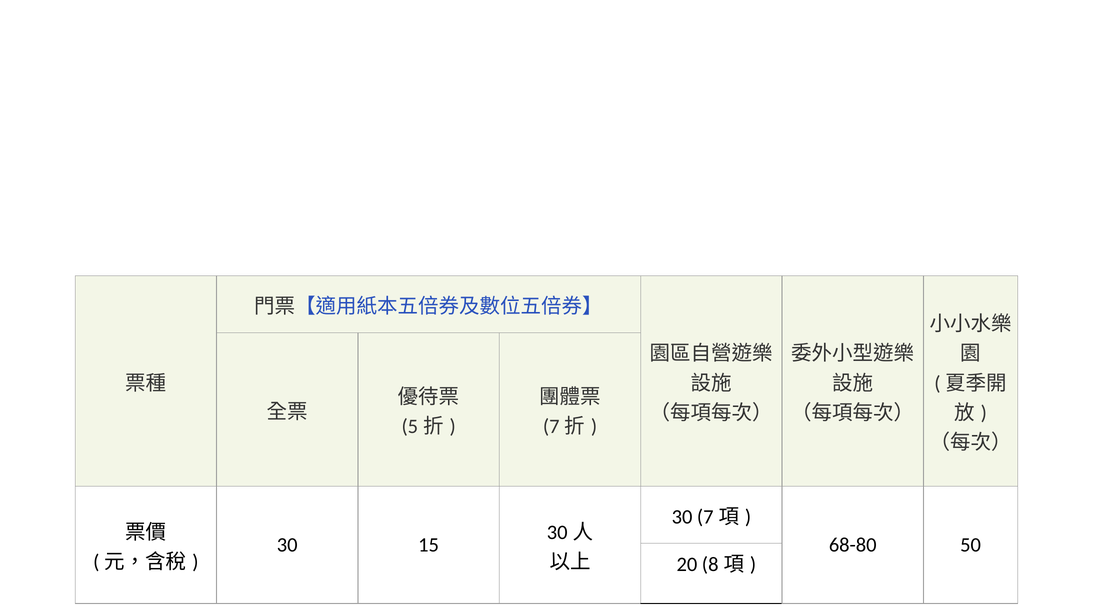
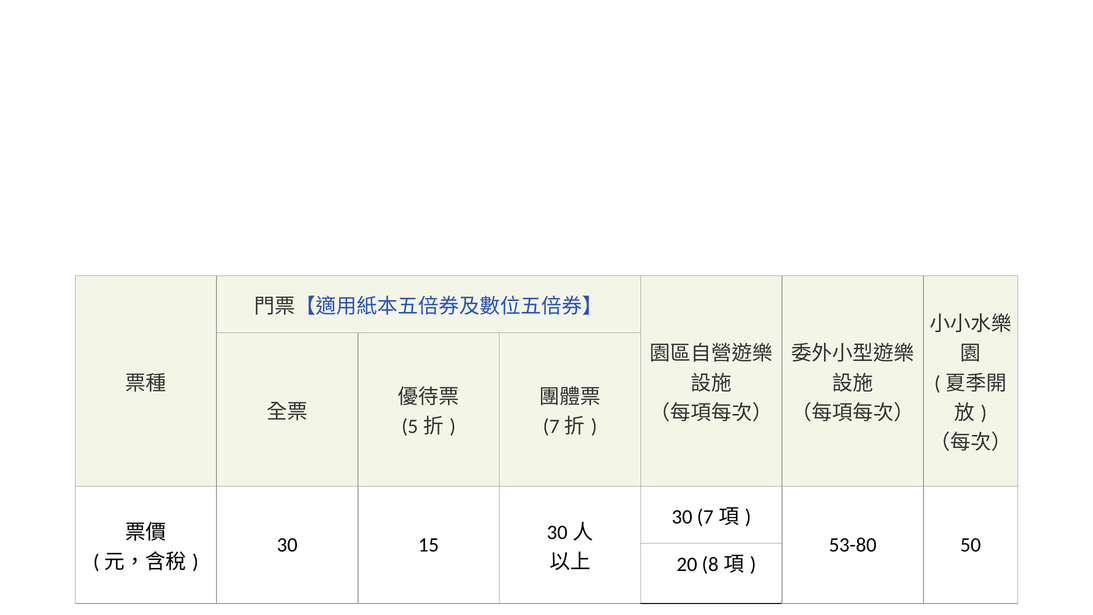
68-80: 68-80 -> 53-80 (853, 545)
